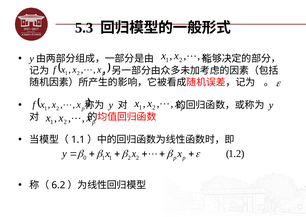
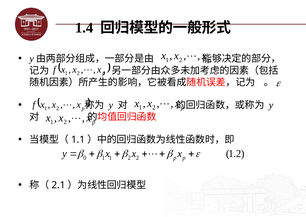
5.3: 5.3 -> 1.4 (84, 28)
6.2: 6.2 -> 2.1 (58, 185)
